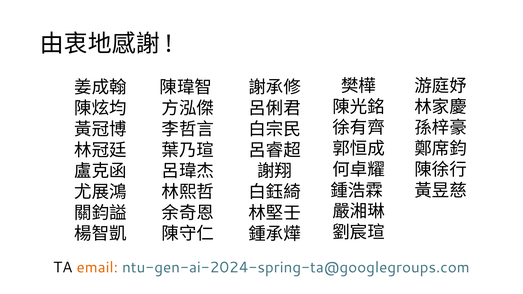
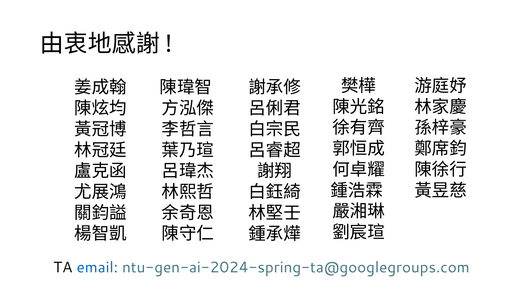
email colour: orange -> blue (97, 267)
